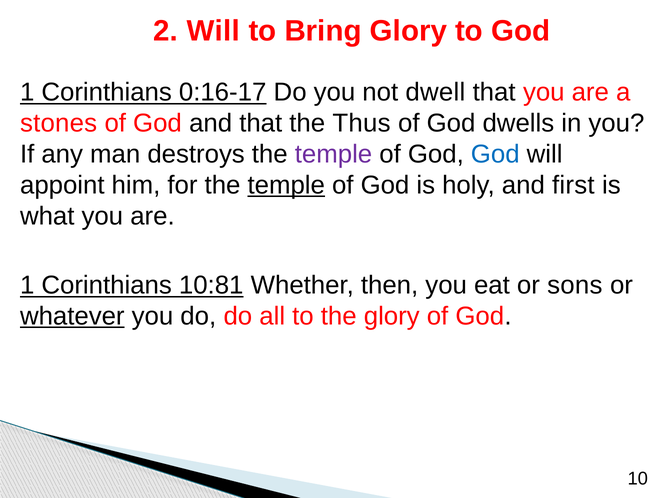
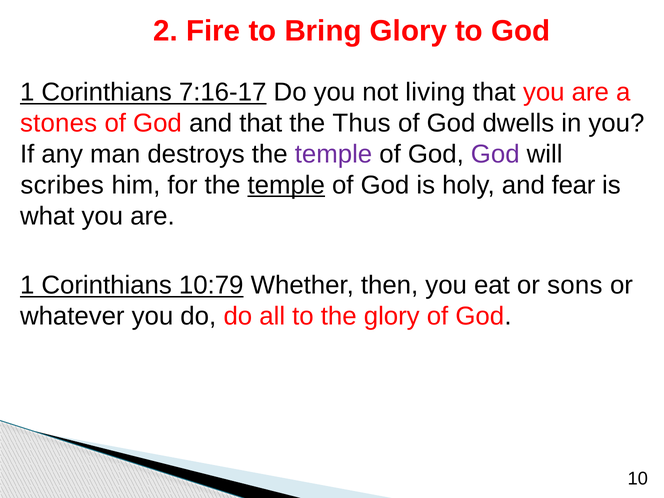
2 Will: Will -> Fire (213, 31)
0:16-17: 0:16-17 -> 7:16-17 (223, 92)
dwell: dwell -> living (435, 92)
God colour: blue -> purple (495, 154)
appoint: appoint -> scribes (62, 185)
first: first -> fear (574, 185)
10:81: 10:81 -> 10:79 (211, 285)
whatever underline: present -> none (72, 316)
